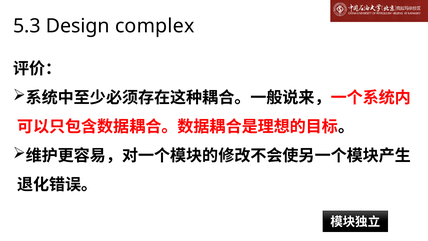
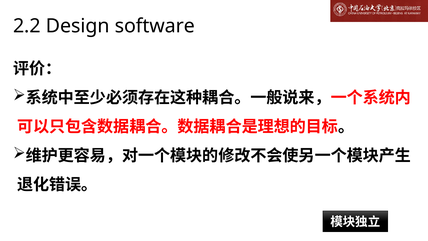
5.3: 5.3 -> 2.2 (27, 26)
complex: complex -> software (155, 26)
